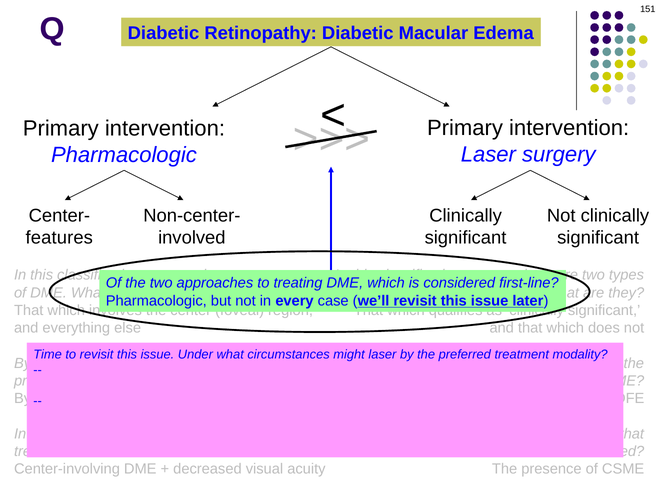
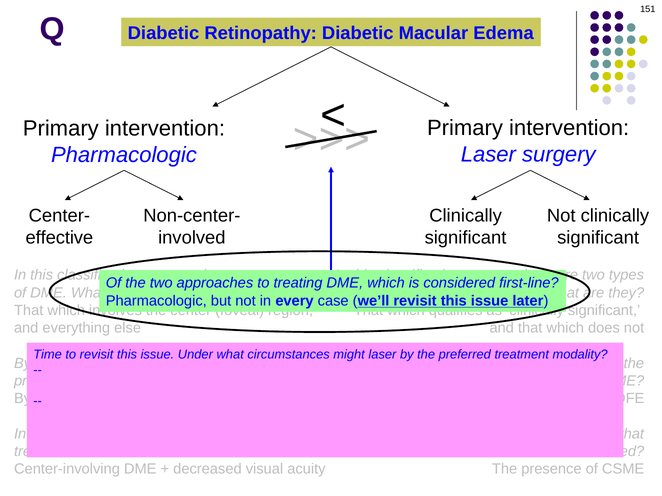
features: features -> effective (59, 238)
